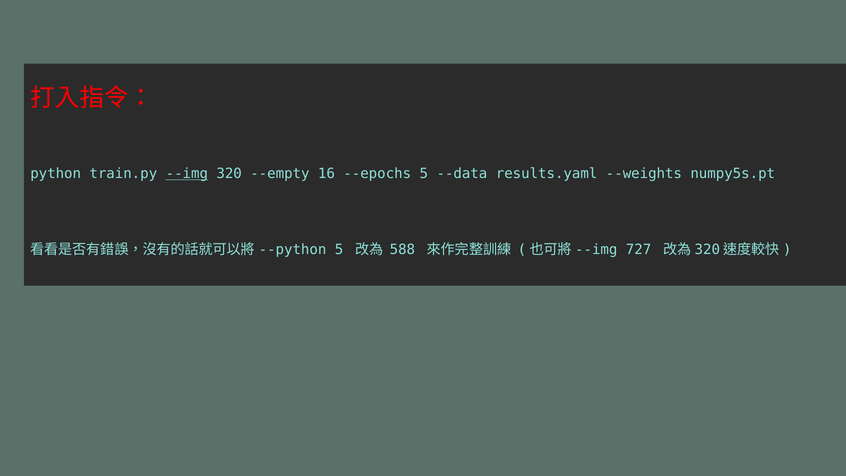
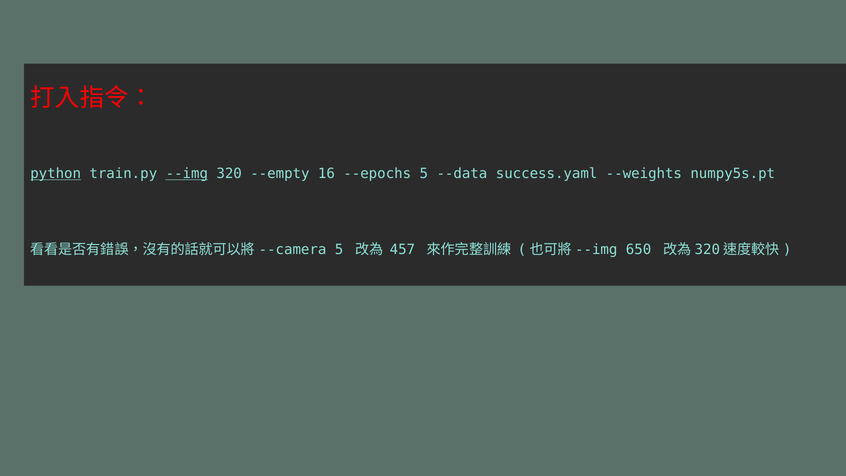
python underline: none -> present (56, 174)
results.yaml: results.yaml -> success.yaml (547, 174)
--python: --python -> --camera (293, 250)
588: 588 -> 457 (402, 250)
727: 727 -> 650 (639, 250)
